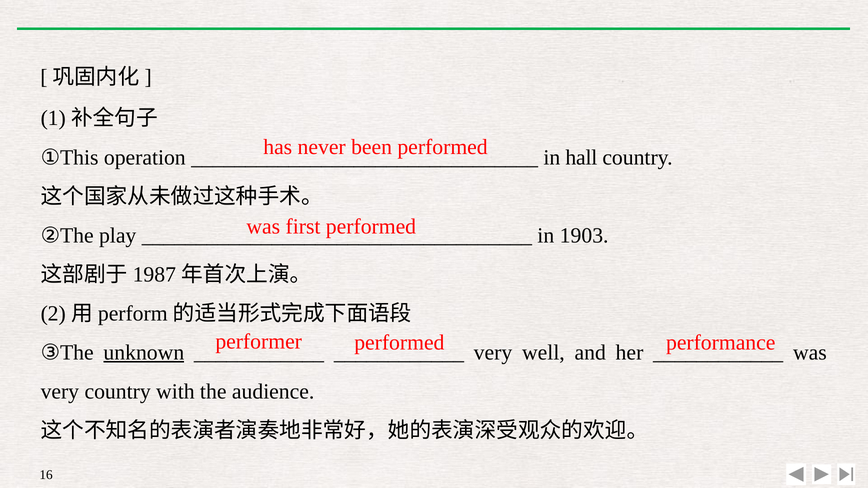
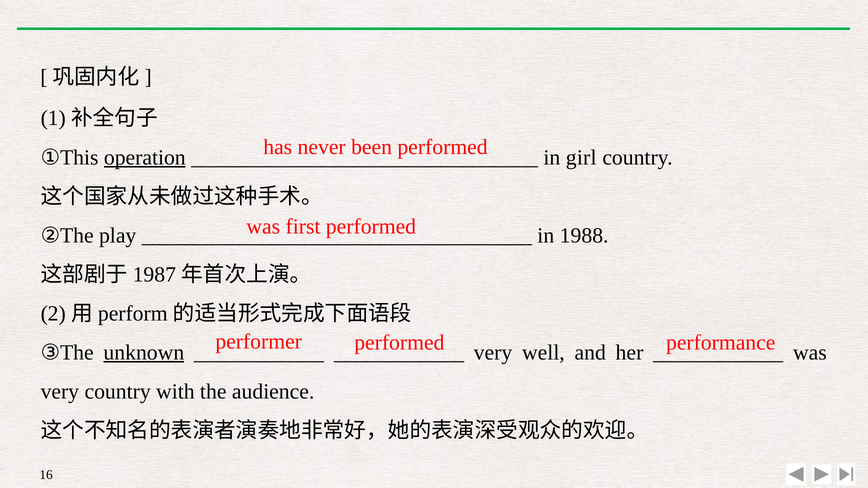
operation underline: none -> present (145, 157)
hall: hall -> girl (581, 157)
1903: 1903 -> 1988 (584, 236)
